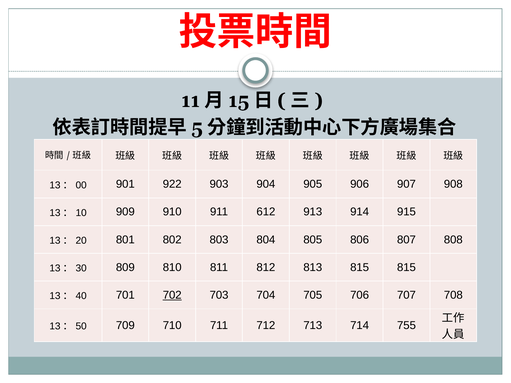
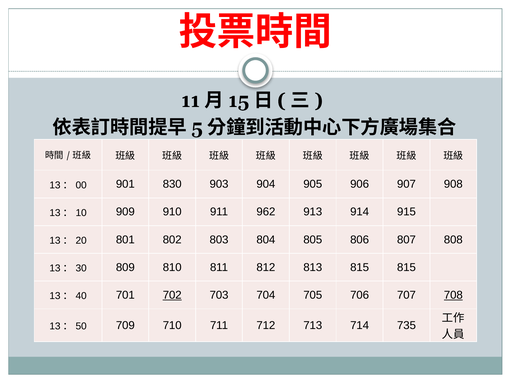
922: 922 -> 830 (172, 184)
612: 612 -> 962 (266, 212)
708 underline: none -> present (453, 295)
755: 755 -> 735 (406, 326)
